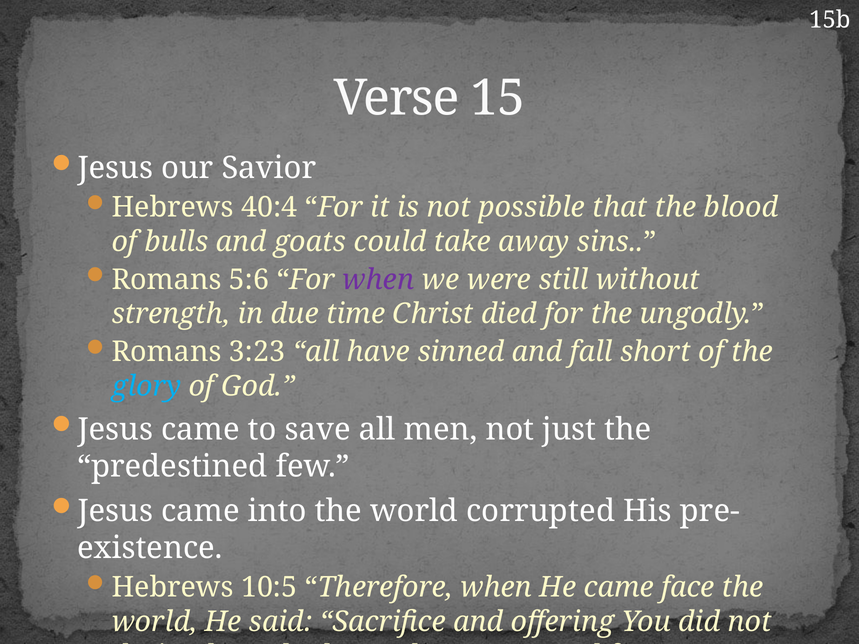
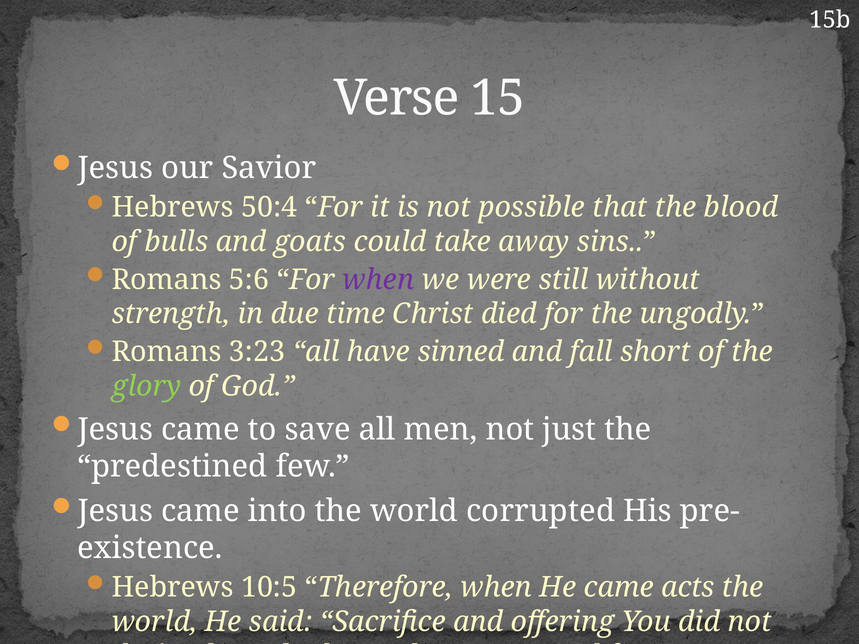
40:4: 40:4 -> 50:4 (269, 207)
glory colour: light blue -> light green (146, 386)
face: face -> acts (688, 587)
